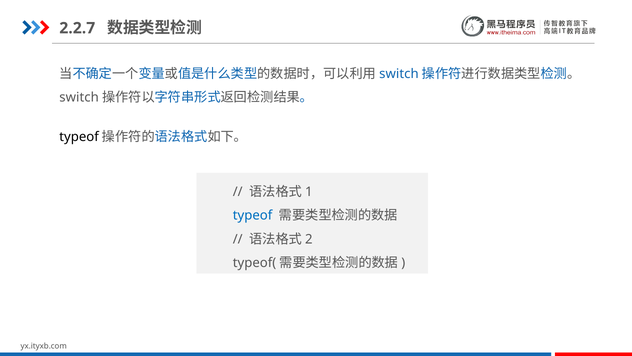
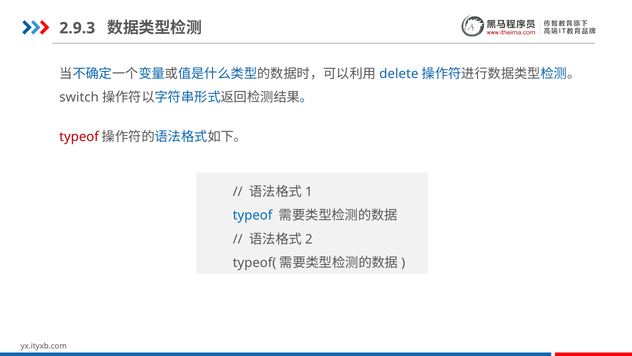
2.2.7: 2.2.7 -> 2.9.3 (77, 28)
switch: switch -> delete (399, 74)
typeof colour: black -> red (79, 137)
